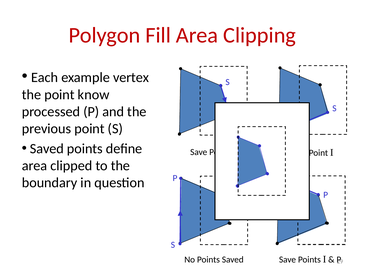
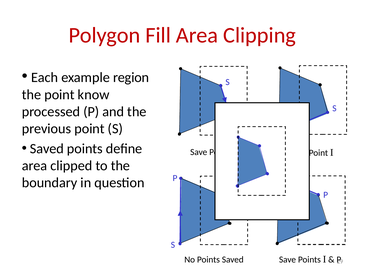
vertex: vertex -> region (131, 77)
